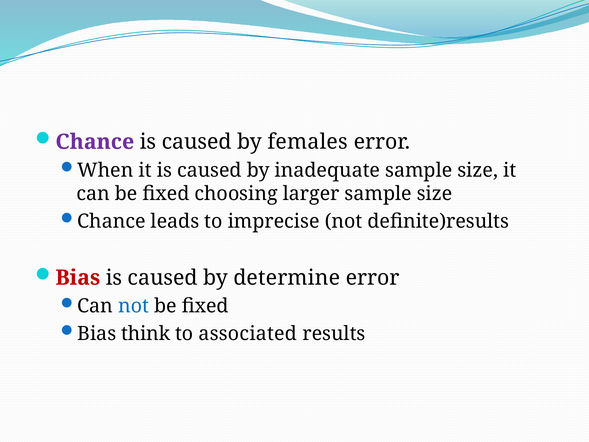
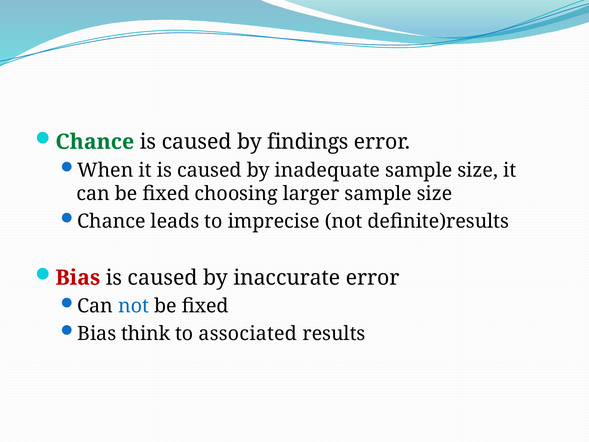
Chance colour: purple -> green (95, 142)
females: females -> findings (308, 142)
determine: determine -> inaccurate (287, 278)
